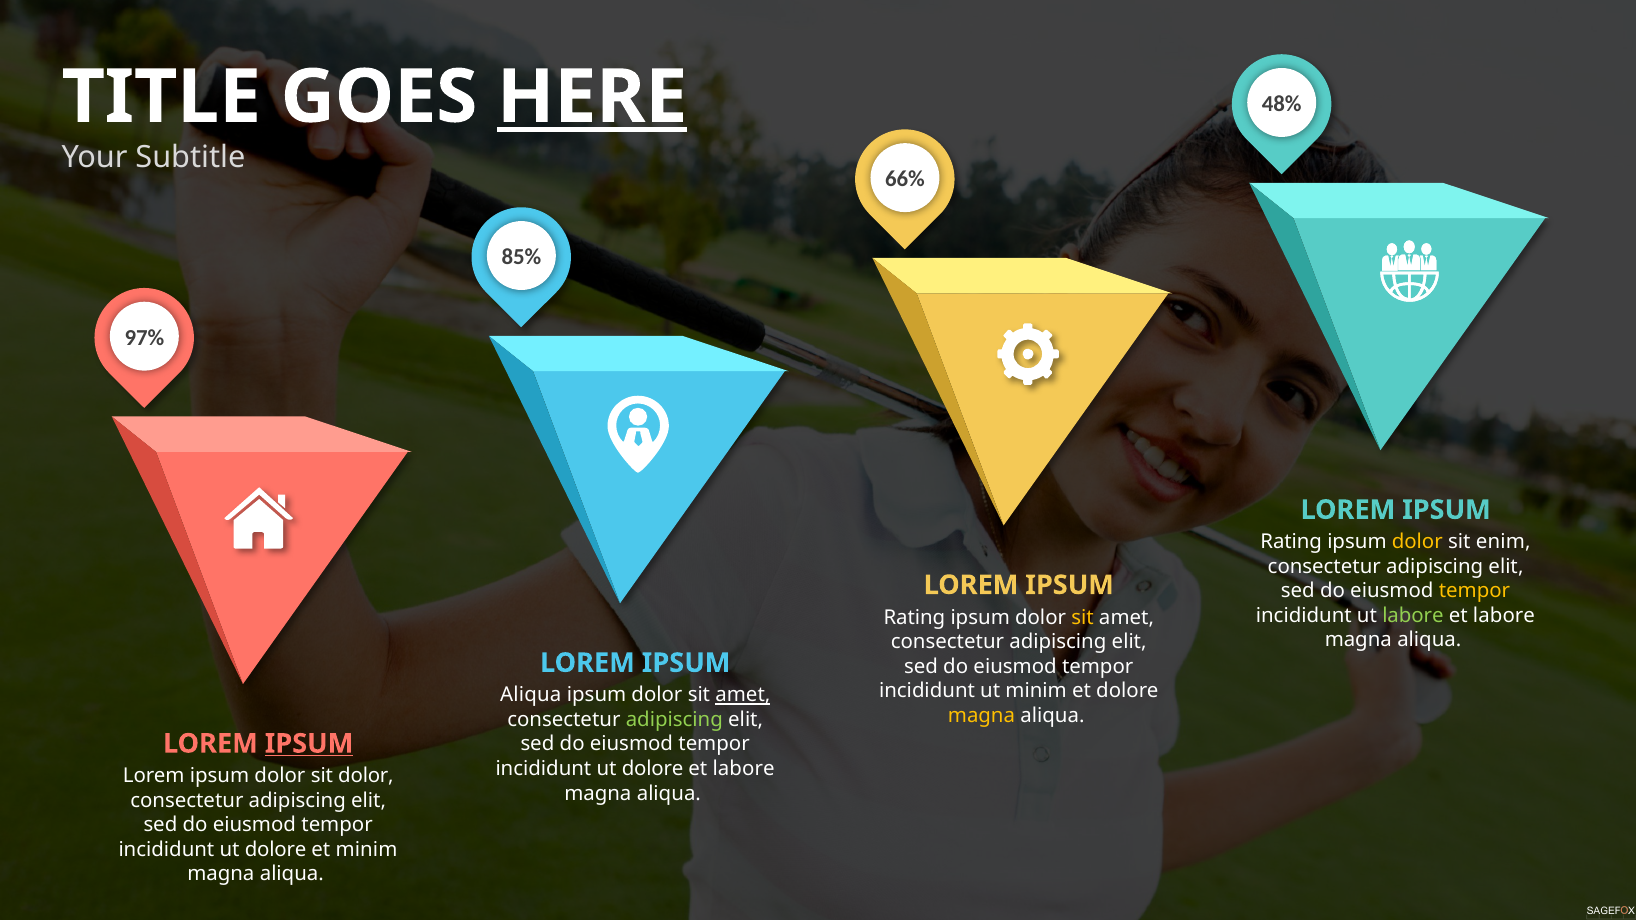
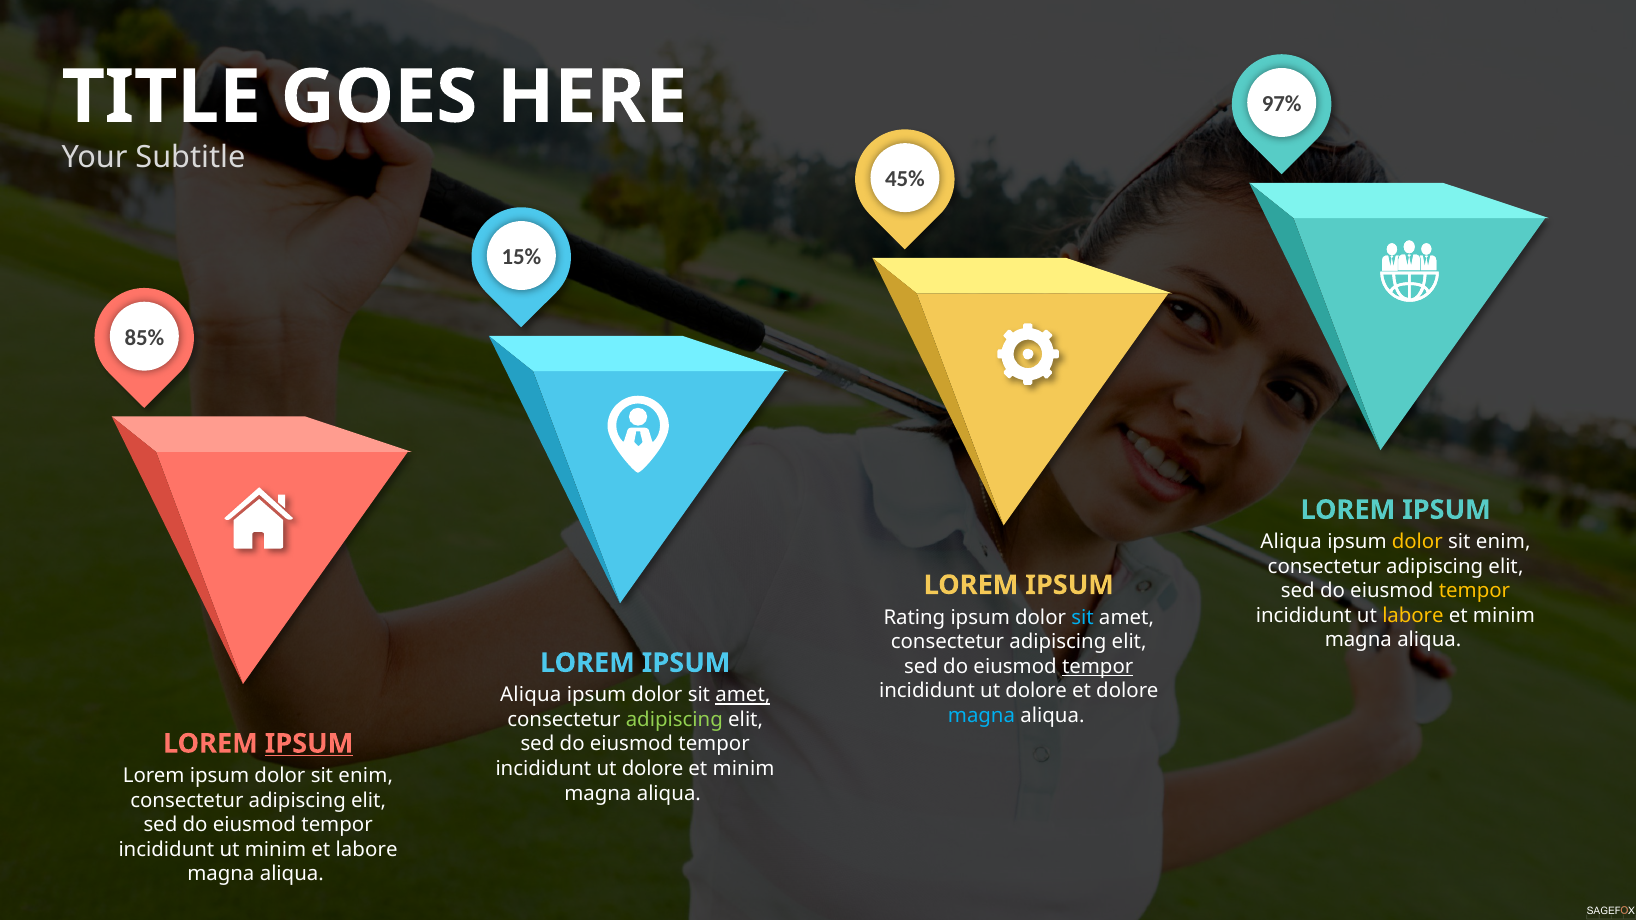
HERE underline: present -> none (592, 97)
48%: 48% -> 97% (1282, 104)
66%: 66% -> 45% (905, 179)
85%: 85% -> 15% (521, 257)
97%: 97% -> 85% (144, 338)
Rating: Rating -> Aliqua (1291, 542)
labore colour: light green -> yellow (1413, 616)
labore: labore -> minim (1504, 616)
sit colour: yellow -> light blue (1083, 617)
tempor underline: none -> present (1098, 667)
minim: minim -> dolore (1036, 691)
magna colour: yellow -> light blue (981, 716)
labore: labore -> minim (744, 769)
dolor: dolor -> enim (366, 776)
dolore: dolore -> minim (276, 850)
et minim: minim -> labore (367, 850)
